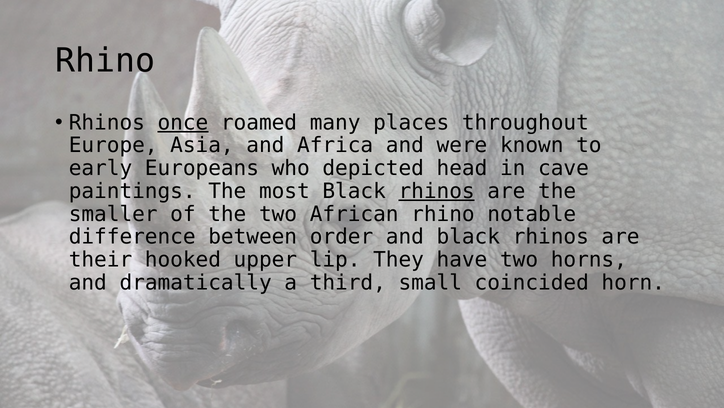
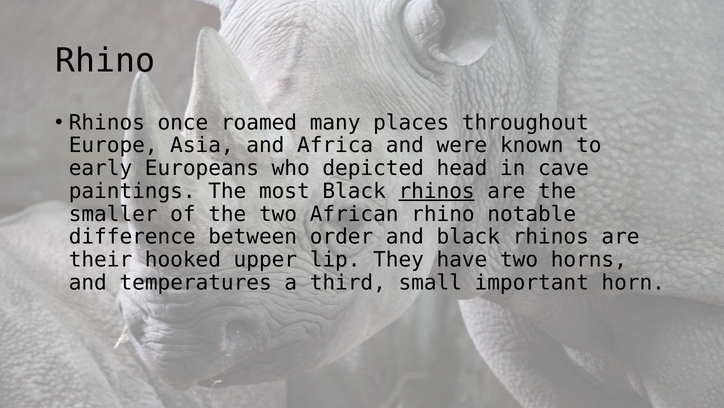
once underline: present -> none (183, 122)
dramatically: dramatically -> temperatures (196, 282)
coincided: coincided -> important (532, 282)
